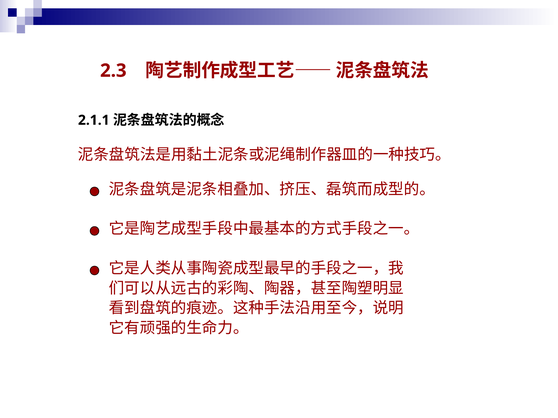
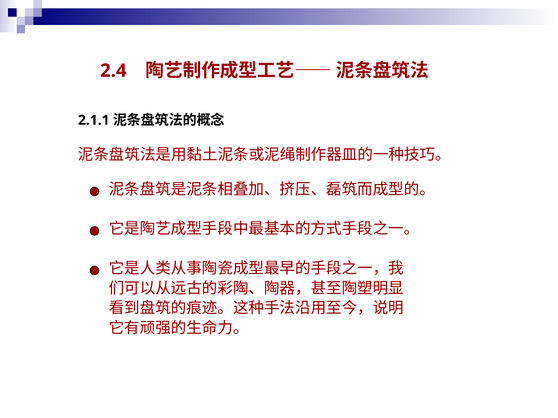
2.3: 2.3 -> 2.4 (113, 71)
